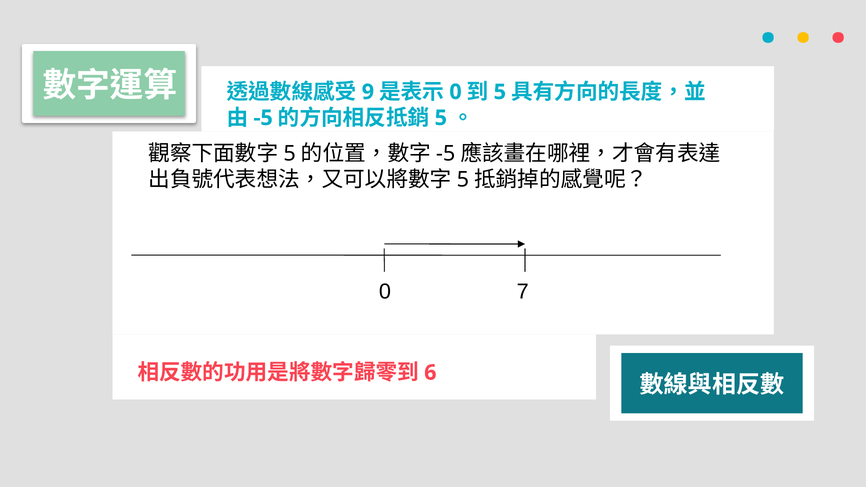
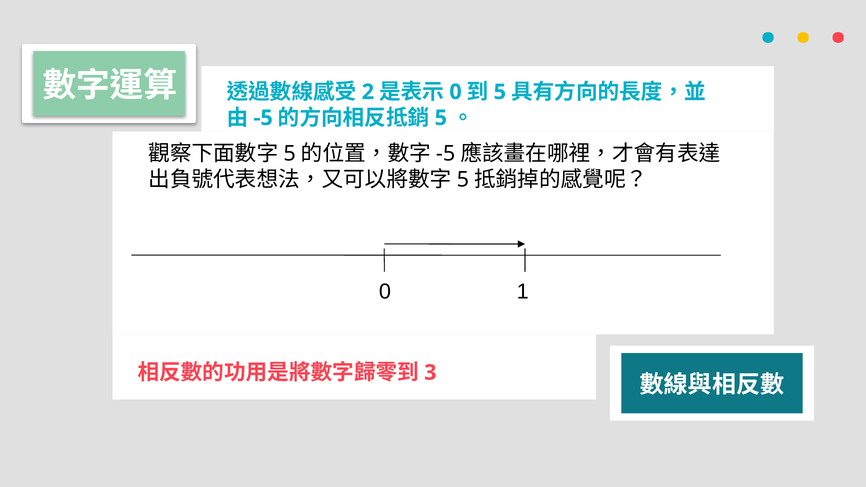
9: 9 -> 2 (368, 92)
7: 7 -> 1 (523, 292)
6: 6 -> 3 (430, 373)
